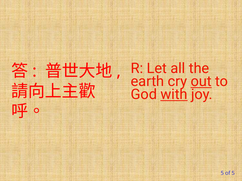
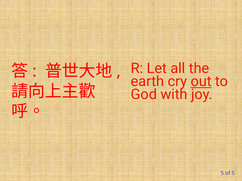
with underline: present -> none (174, 95)
